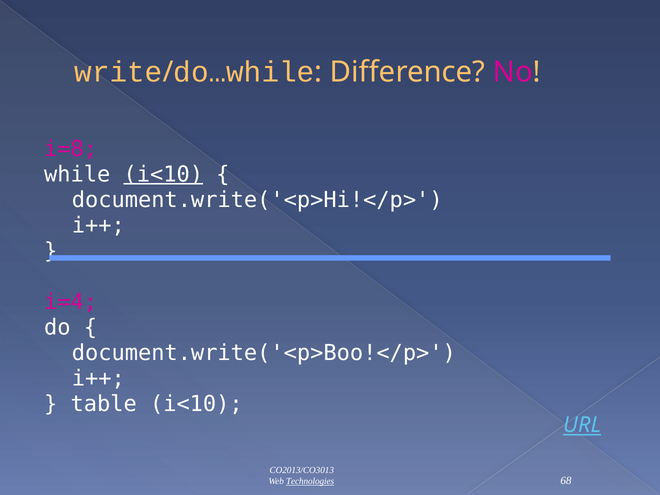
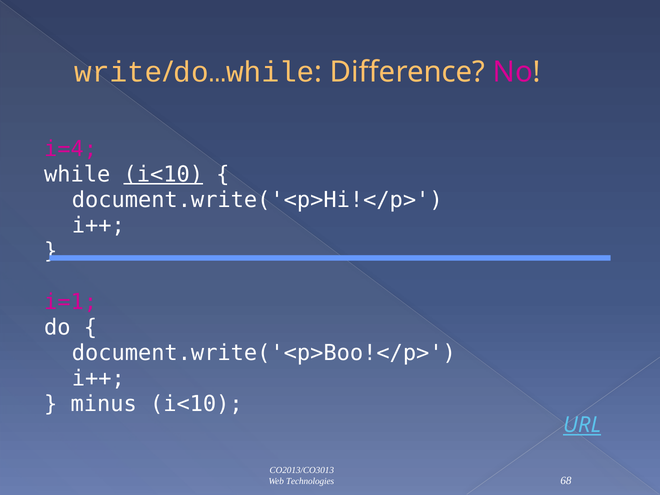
i=8: i=8 -> i=4 (71, 149)
i=4: i=4 -> i=1 (71, 302)
table: table -> minus (104, 404)
Technologies underline: present -> none (310, 481)
